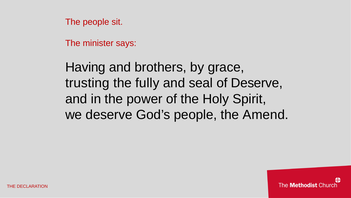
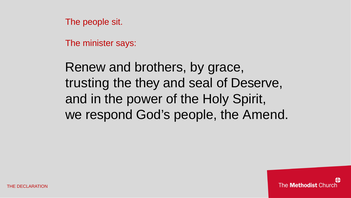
Having: Having -> Renew (85, 67)
fully: fully -> they (148, 83)
we deserve: deserve -> respond (109, 114)
